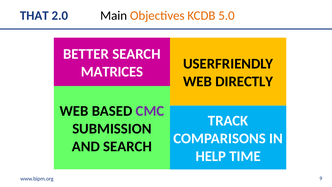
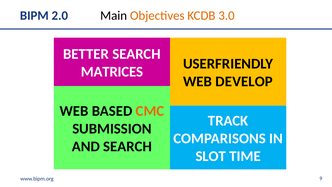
THAT: THAT -> BIPM (34, 16)
5.0: 5.0 -> 3.0 (226, 16)
DIRECTLY: DIRECTLY -> DEVELOP (244, 81)
CMC colour: purple -> orange (150, 111)
HELP: HELP -> SLOT (211, 156)
